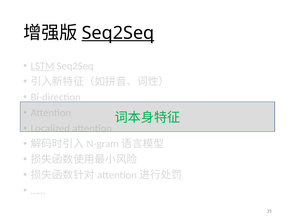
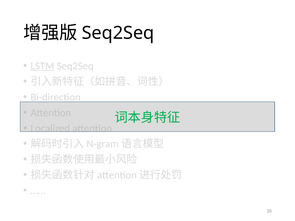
Seq2Seq underline: present -> none (118, 33)
